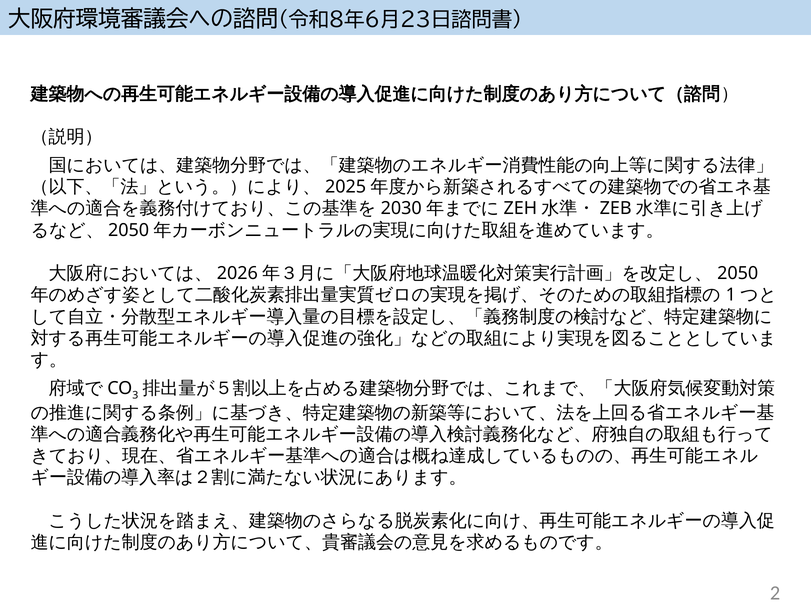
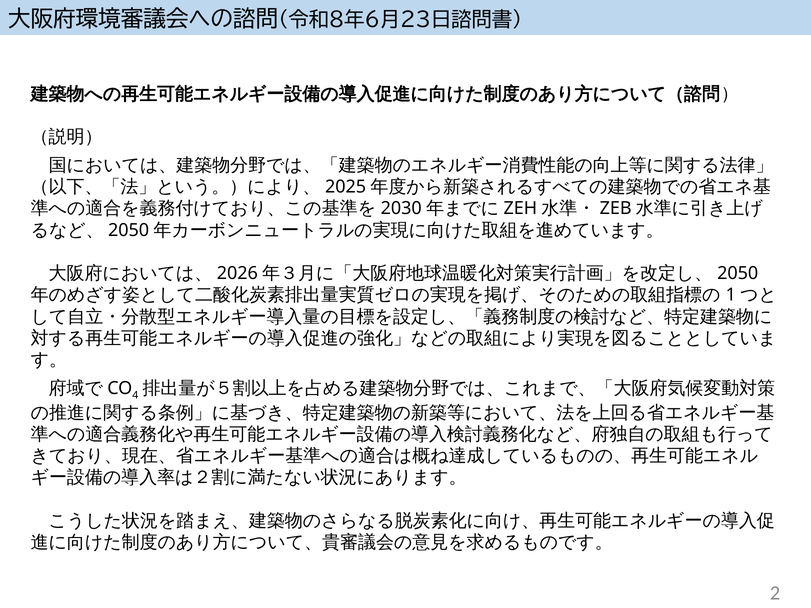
3: 3 -> 4 (135, 395)
